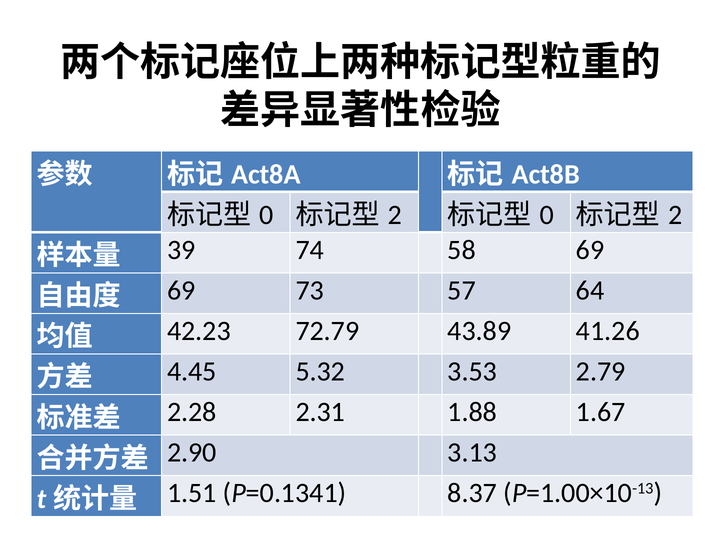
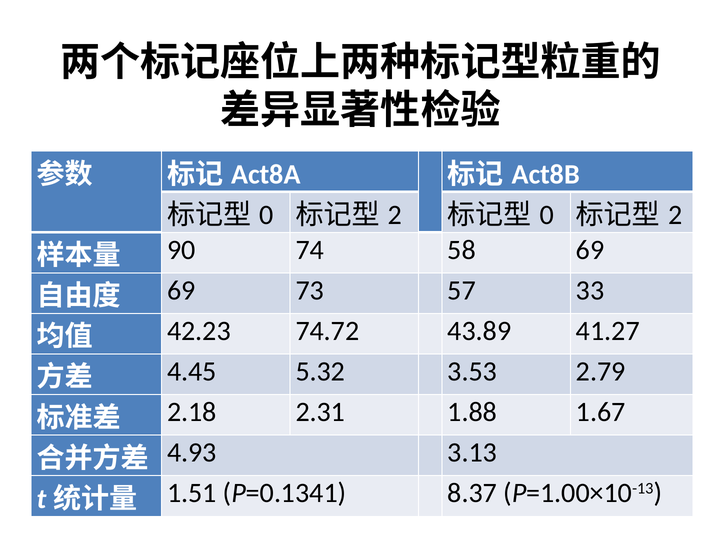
39: 39 -> 90 (181, 250)
64: 64 -> 33 (590, 290)
72.79: 72.79 -> 74.72 (327, 331)
41.26: 41.26 -> 41.27 (608, 331)
2.28: 2.28 -> 2.18 (192, 412)
2.90: 2.90 -> 4.93 (192, 452)
